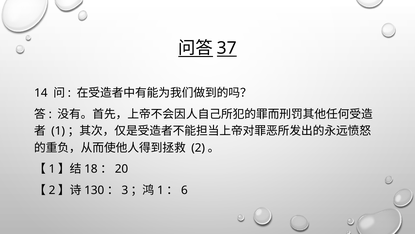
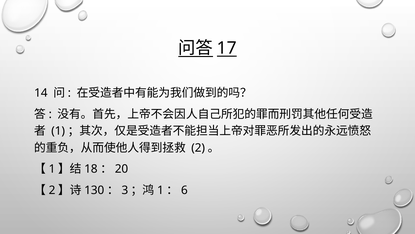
37: 37 -> 17 (227, 48)
